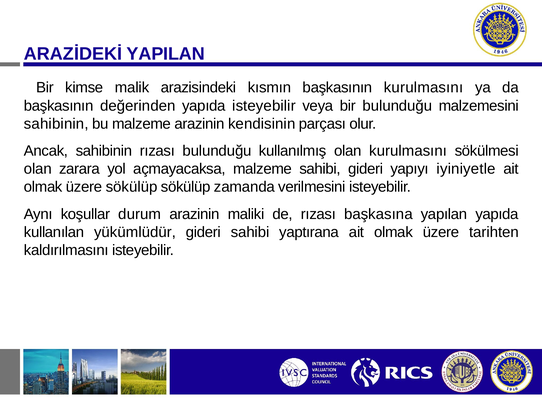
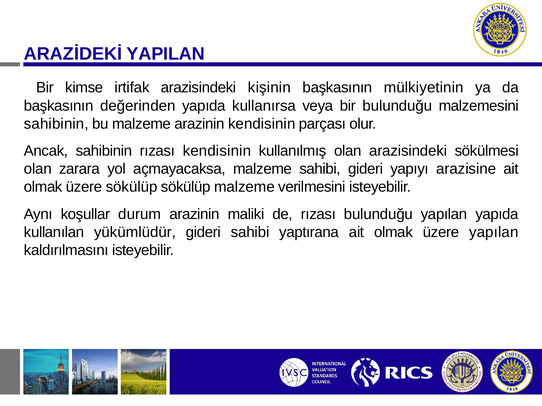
malik: malik -> irtifak (132, 88)
kısmın: kısmın -> kişinin (269, 88)
başkasının kurulmasını: kurulmasını -> mülkiyetinin (424, 88)
yapıda isteyebilir: isteyebilir -> kullanırsa (264, 106)
rızası bulunduğu: bulunduğu -> kendisinin (217, 151)
olan kurulmasını: kurulmasını -> arazisindeki (408, 151)
iyiniyetle: iyiniyetle -> arazisine (466, 169)
sökülüp zamanda: zamanda -> malzeme (244, 187)
rızası başkasına: başkasına -> bulunduğu (378, 214)
üzere tarihten: tarihten -> yapılan (494, 232)
